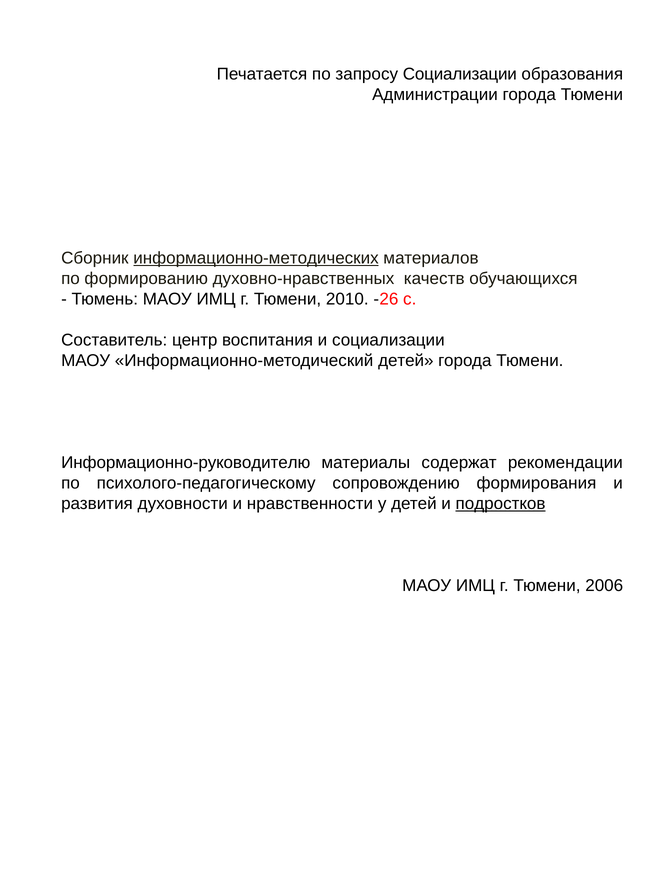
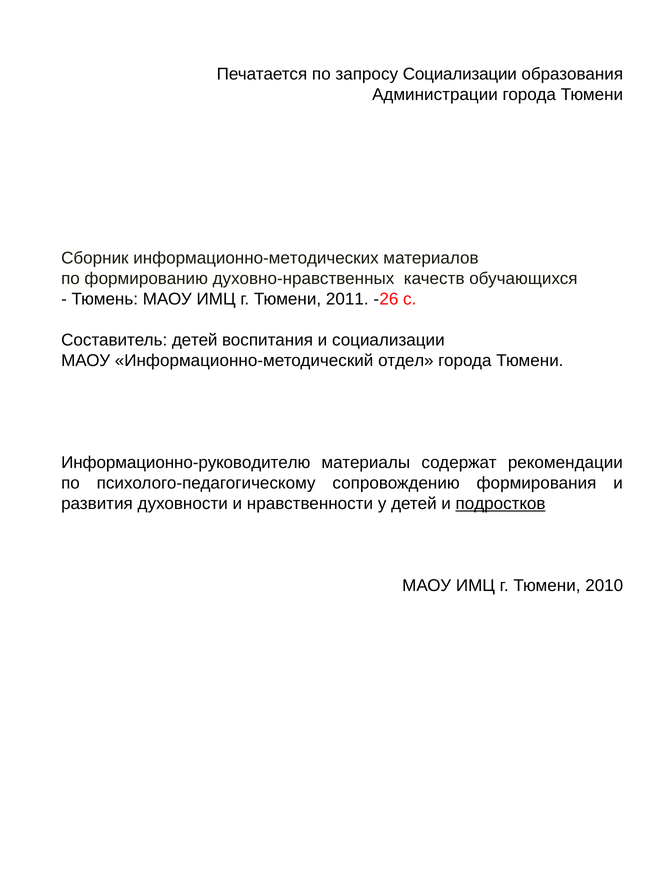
информационно-методических underline: present -> none (256, 258)
2010: 2010 -> 2011 (347, 299)
Составитель центр: центр -> детей (195, 340)
Информационно-методический детей: детей -> отдел (406, 361)
2006: 2006 -> 2010 (604, 586)
